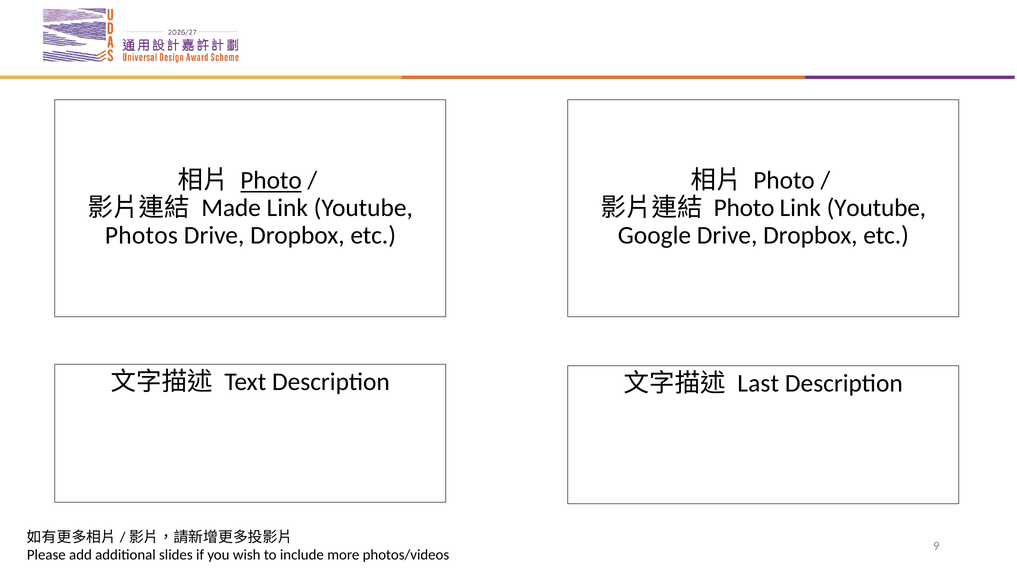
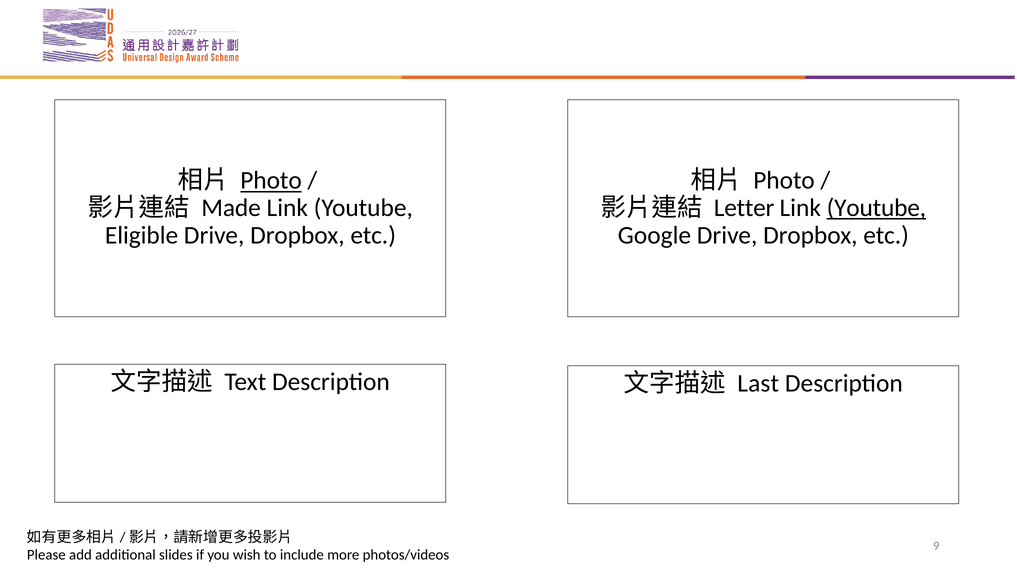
Photo: Photo -> Letter (744, 208)
Youtube underline: none -> present (876, 208)
Photos: Photos -> Eligible (142, 236)
